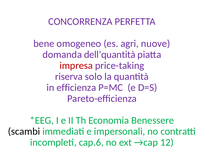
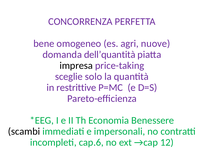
impresa colour: red -> black (76, 66)
riserva: riserva -> sceglie (69, 77)
efficienza: efficienza -> restrittive (76, 88)
